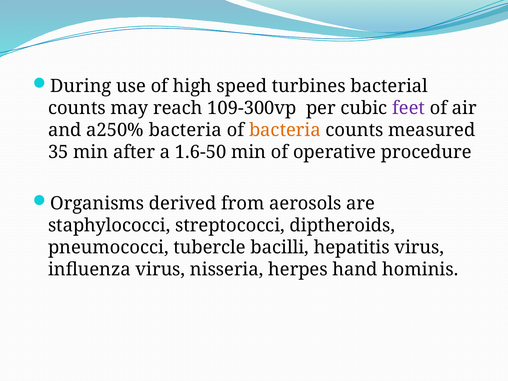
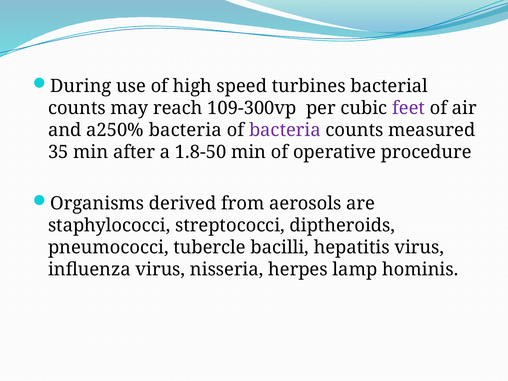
bacteria colour: orange -> purple (285, 130)
1.6-50: 1.6-50 -> 1.8-50 (201, 152)
hand: hand -> lamp (355, 270)
